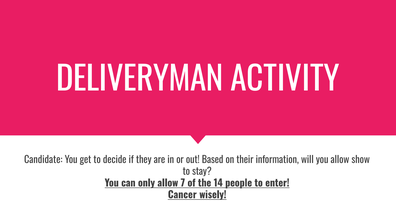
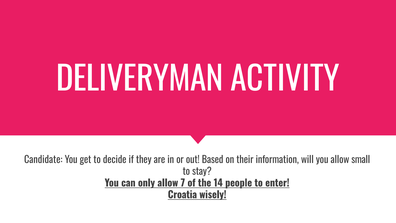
show: show -> small (361, 160)
Cancer: Cancer -> Croatia (182, 195)
